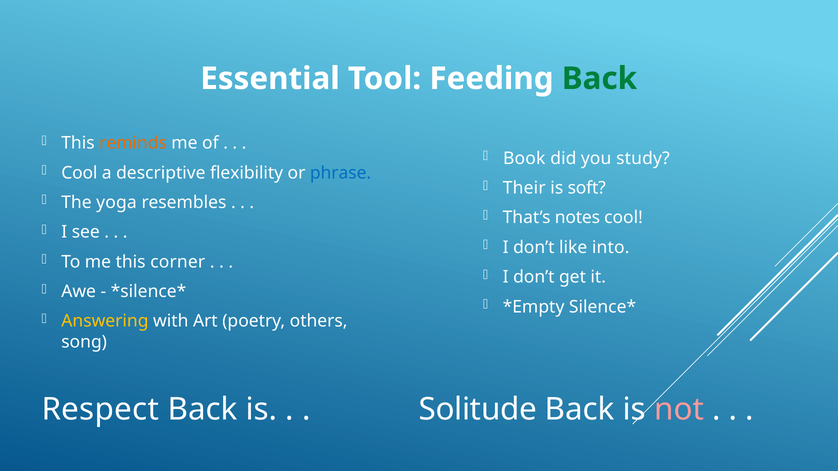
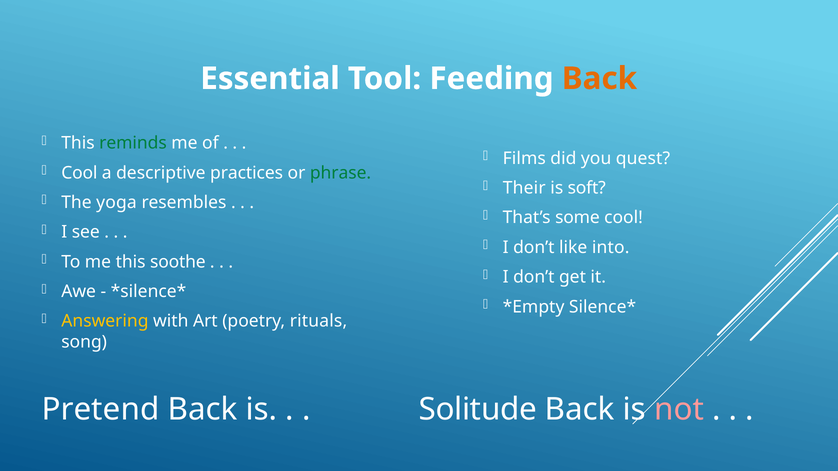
Back colour: green -> orange (599, 79)
reminds colour: orange -> green (133, 143)
Book: Book -> Films (524, 158)
study: study -> quest (643, 158)
flexibility: flexibility -> practices (247, 173)
phrase colour: blue -> green (341, 173)
notes: notes -> some (577, 218)
corner: corner -> soothe (178, 262)
others: others -> rituals (319, 321)
Respect: Respect -> Pretend (101, 410)
